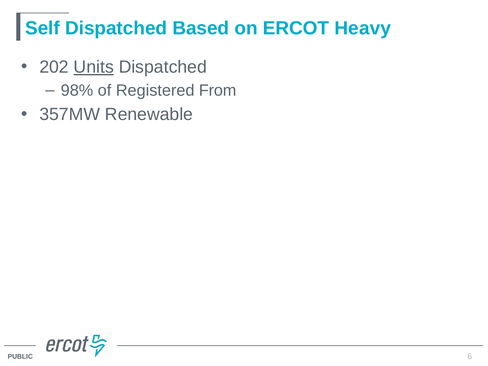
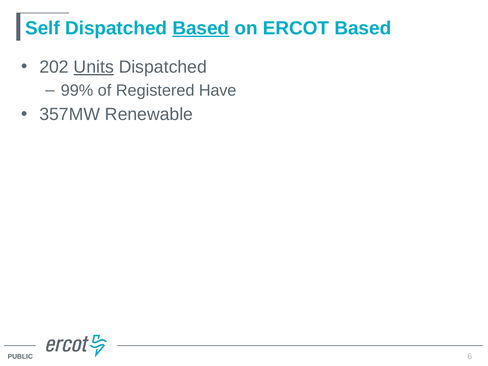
Based underline: none -> present (201, 28)
ERCOT Heavy: Heavy -> Based (363, 28)
98%: 98% -> 99% (77, 91)
From: From -> Have (218, 91)
